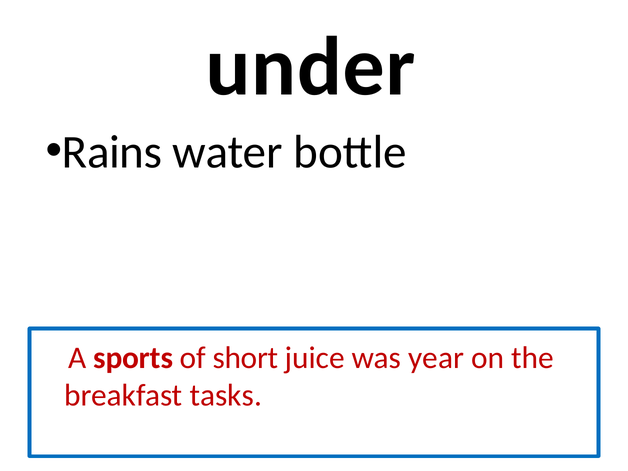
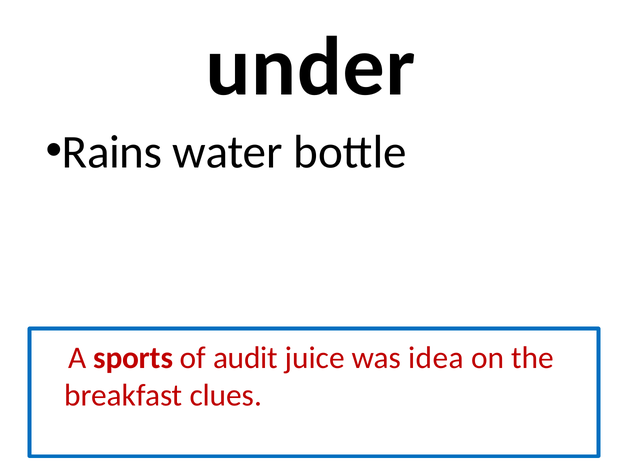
short: short -> audit (245, 358)
year: year -> idea (436, 358)
tasks: tasks -> clues (226, 395)
